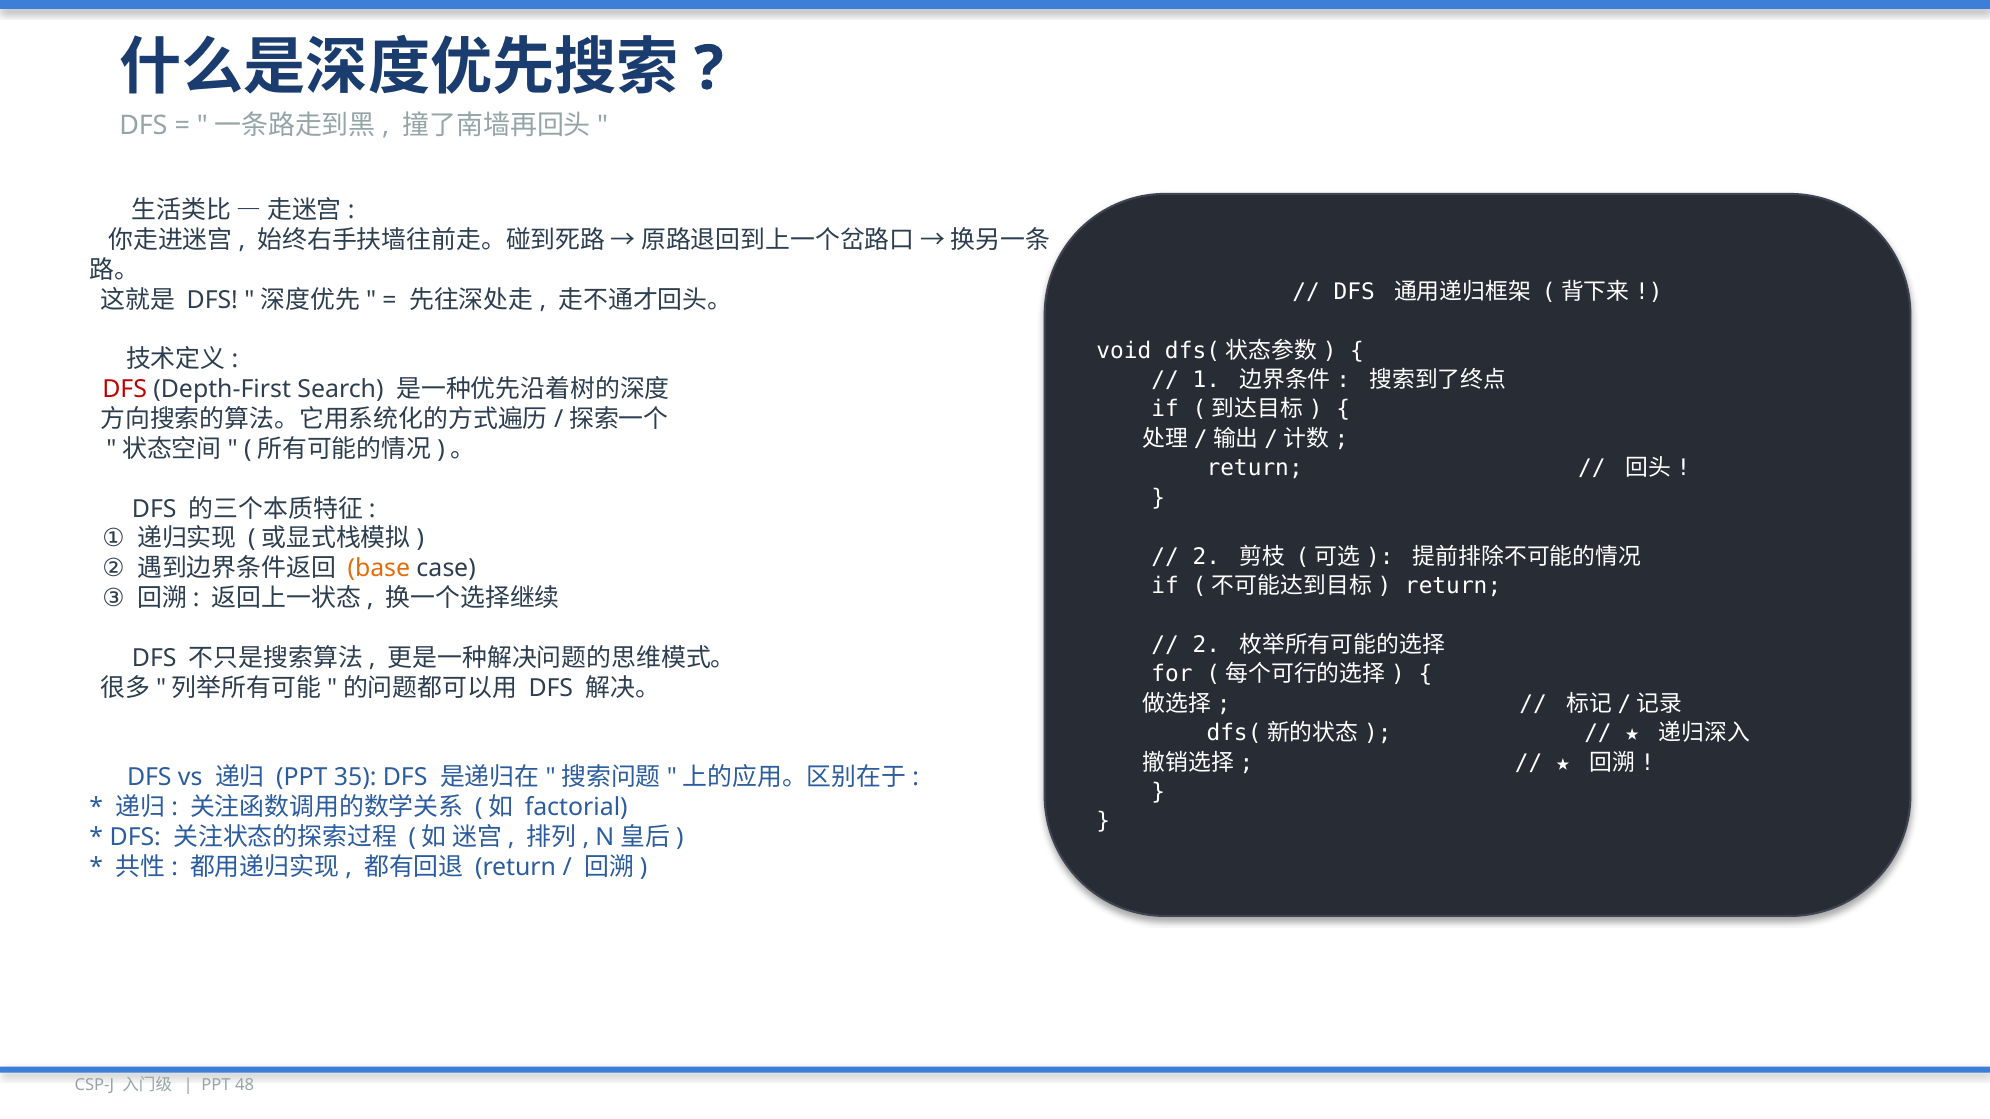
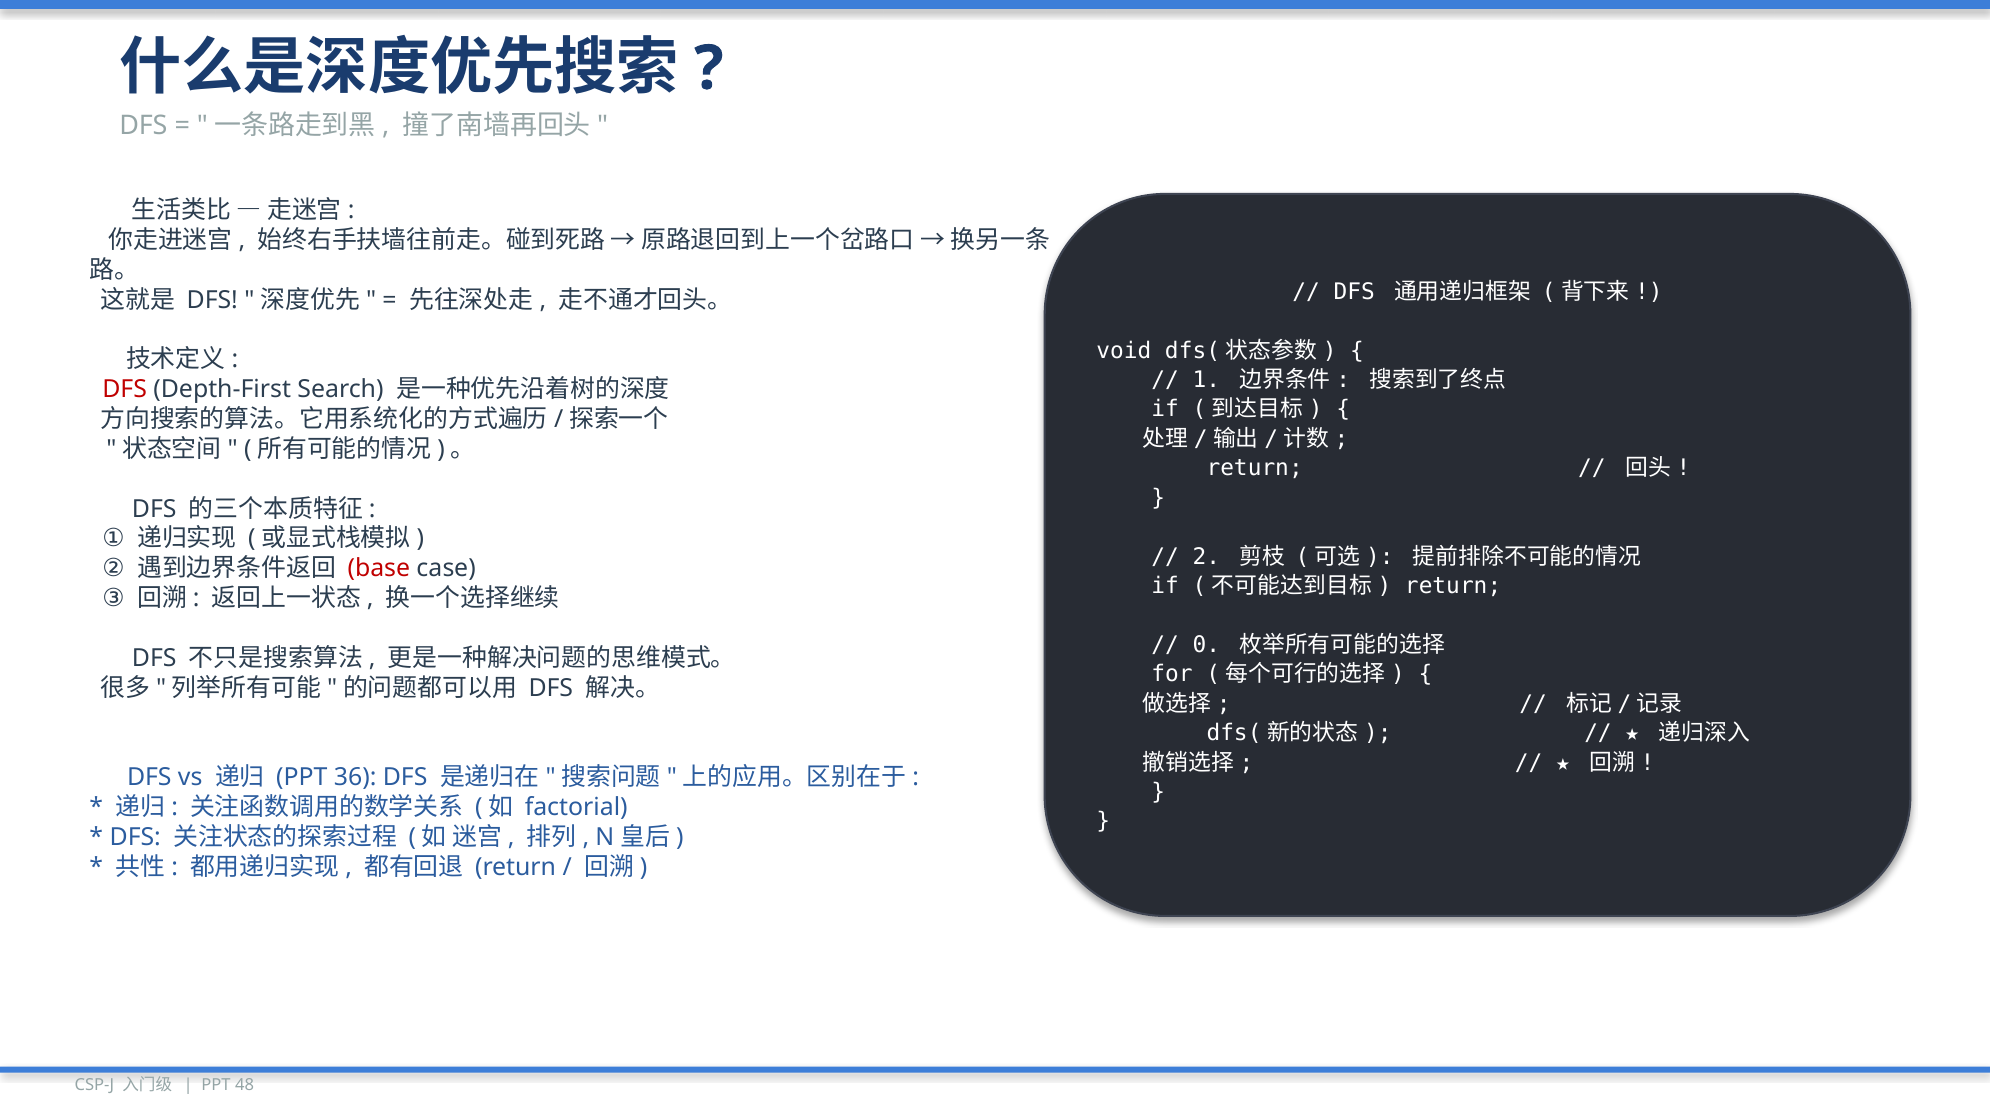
base colour: orange -> red (379, 569)
2: 2 -> 0 (1206, 645)
35: 35 -> 36 (355, 778)
